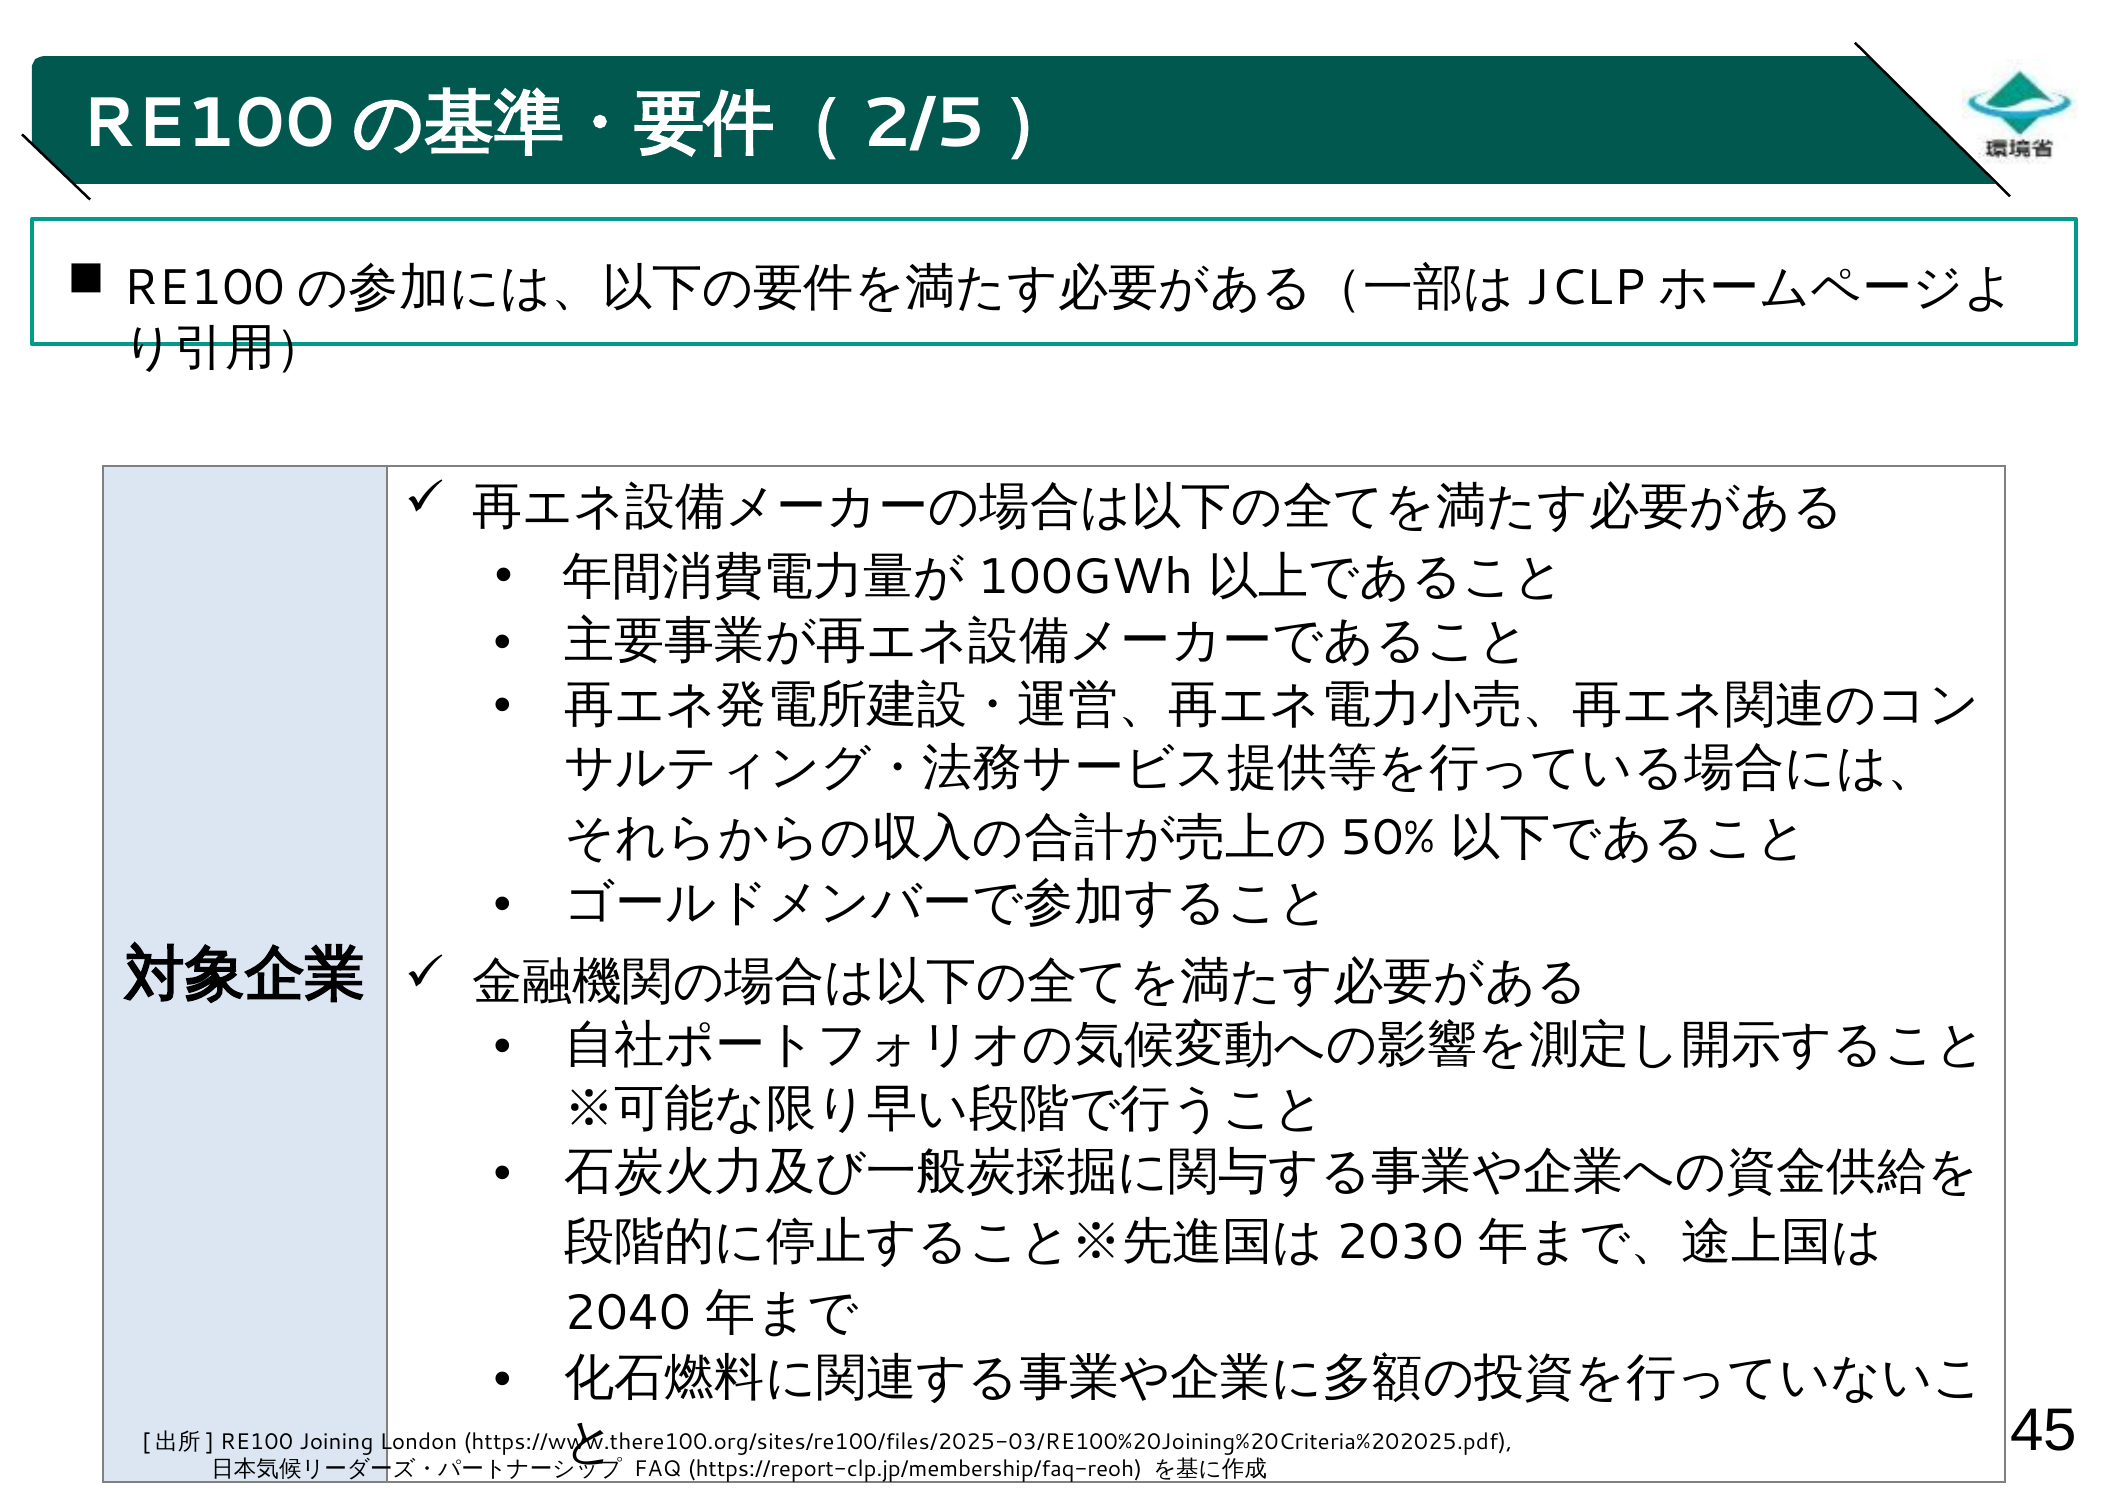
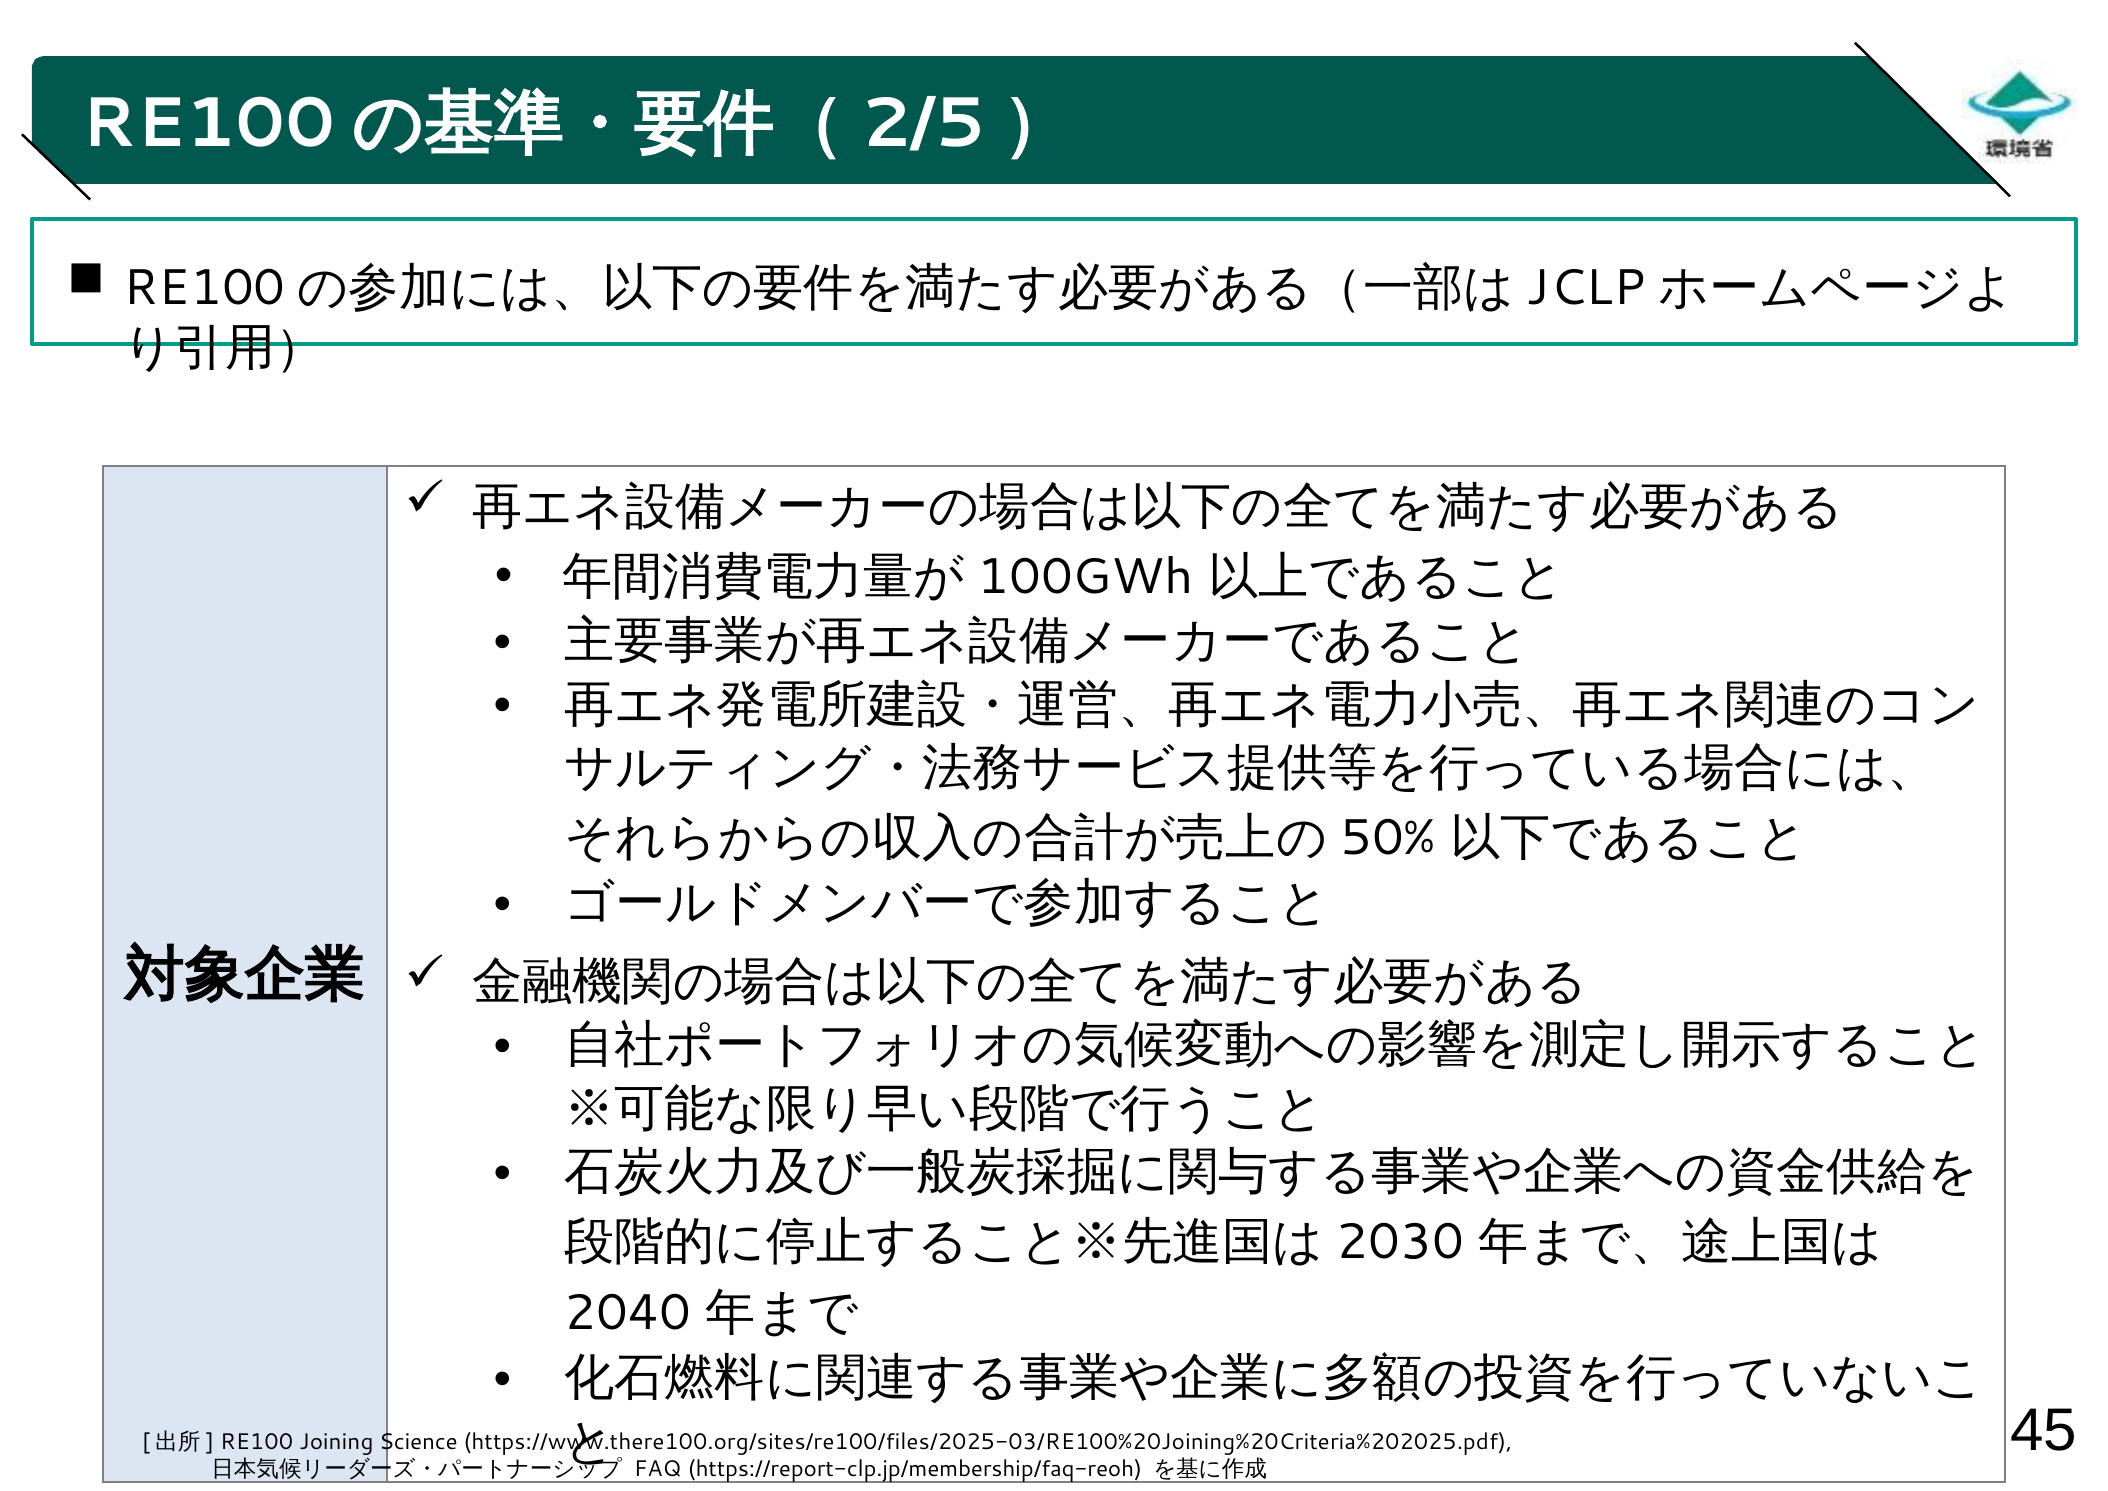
London: London -> Science (418, 1442)
